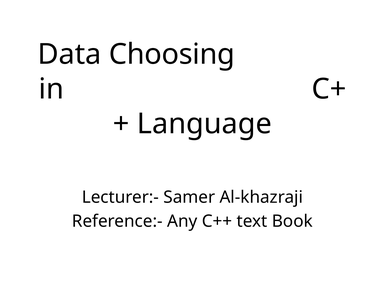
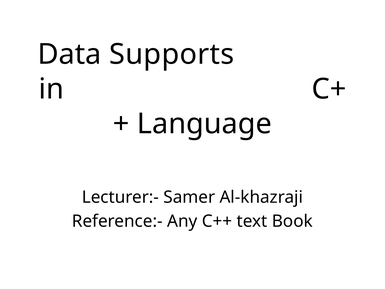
Choosing: Choosing -> Supports (172, 54)
